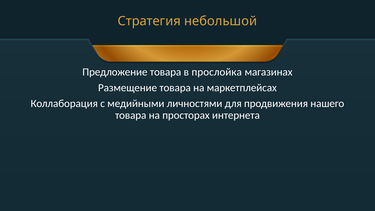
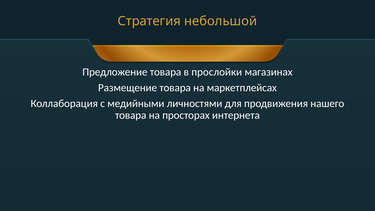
прослойка: прослойка -> прослойки (217, 72)
